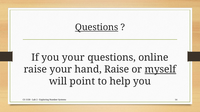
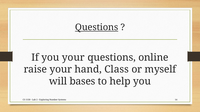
hand Raise: Raise -> Class (117, 70)
myself underline: present -> none (160, 70)
point: point -> bases (82, 82)
